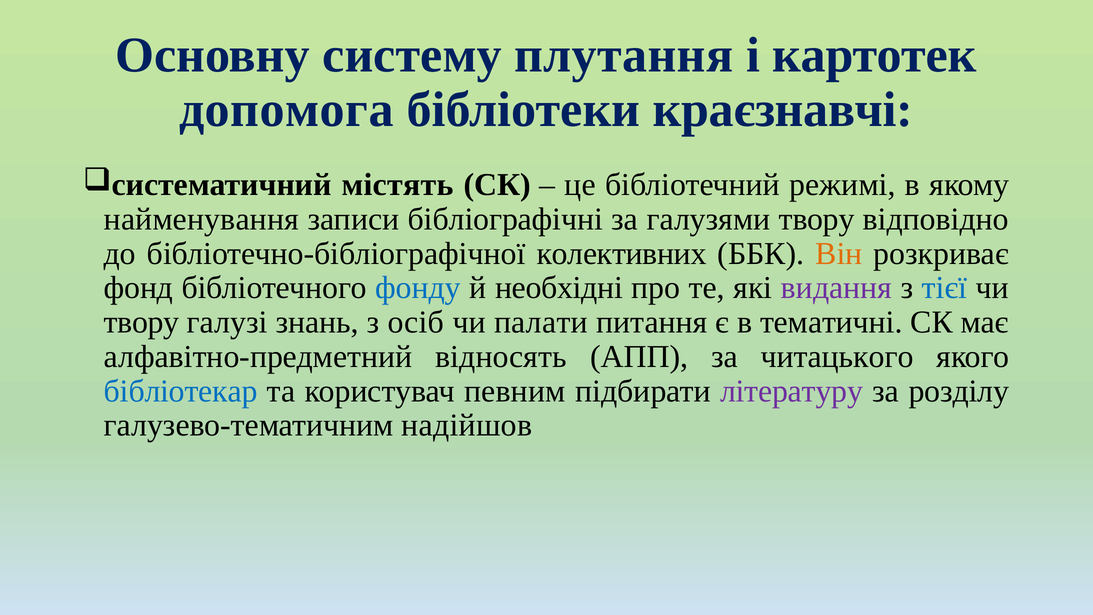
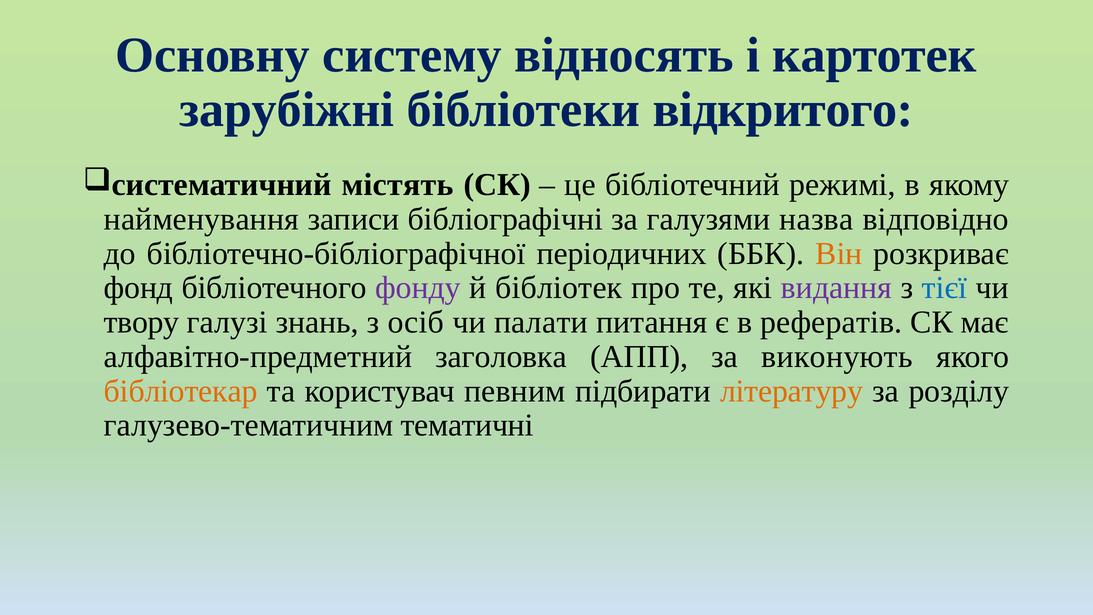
плутання: плутання -> відносять (624, 55)
допомога: допомога -> зарубіжні (287, 110)
краєзнавчі: краєзнавчі -> відкритого (783, 110)
галузями твору: твору -> назва (816, 219)
колективних: колективних -> періодичних (622, 253)
фонду colour: blue -> purple (418, 288)
необхідні: необхідні -> бібліотек (559, 288)
тематичні: тематичні -> рефератів (831, 322)
відносять: відносять -> заголовка (501, 357)
читацького: читацького -> виконують (837, 357)
бібліотекар colour: blue -> orange (181, 391)
літературу colour: purple -> orange (792, 391)
надійшов: надійшов -> тематичні (467, 425)
